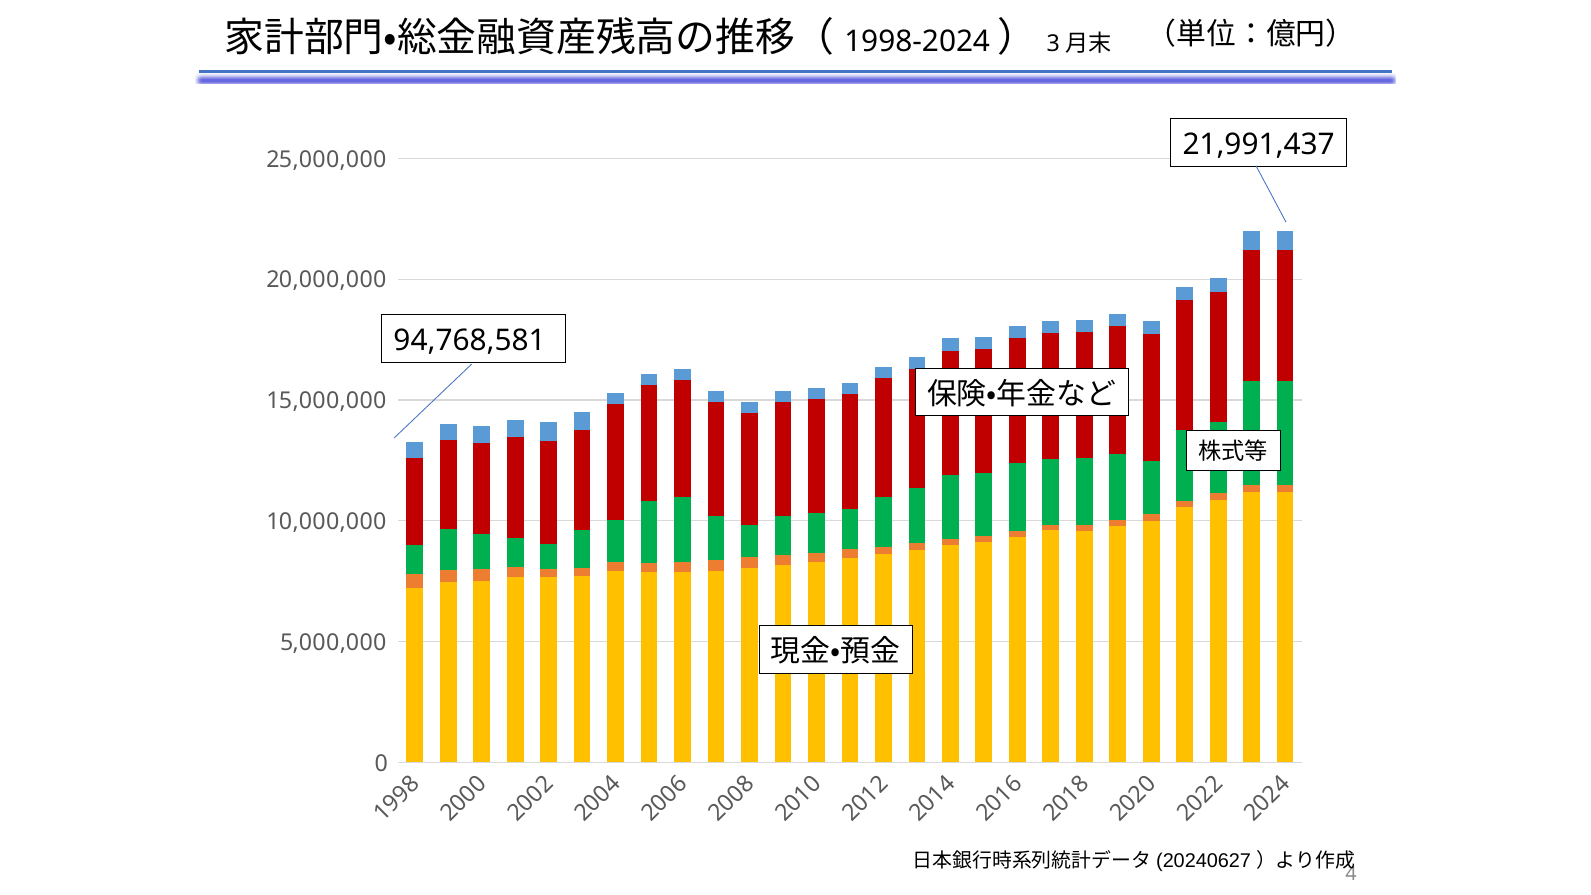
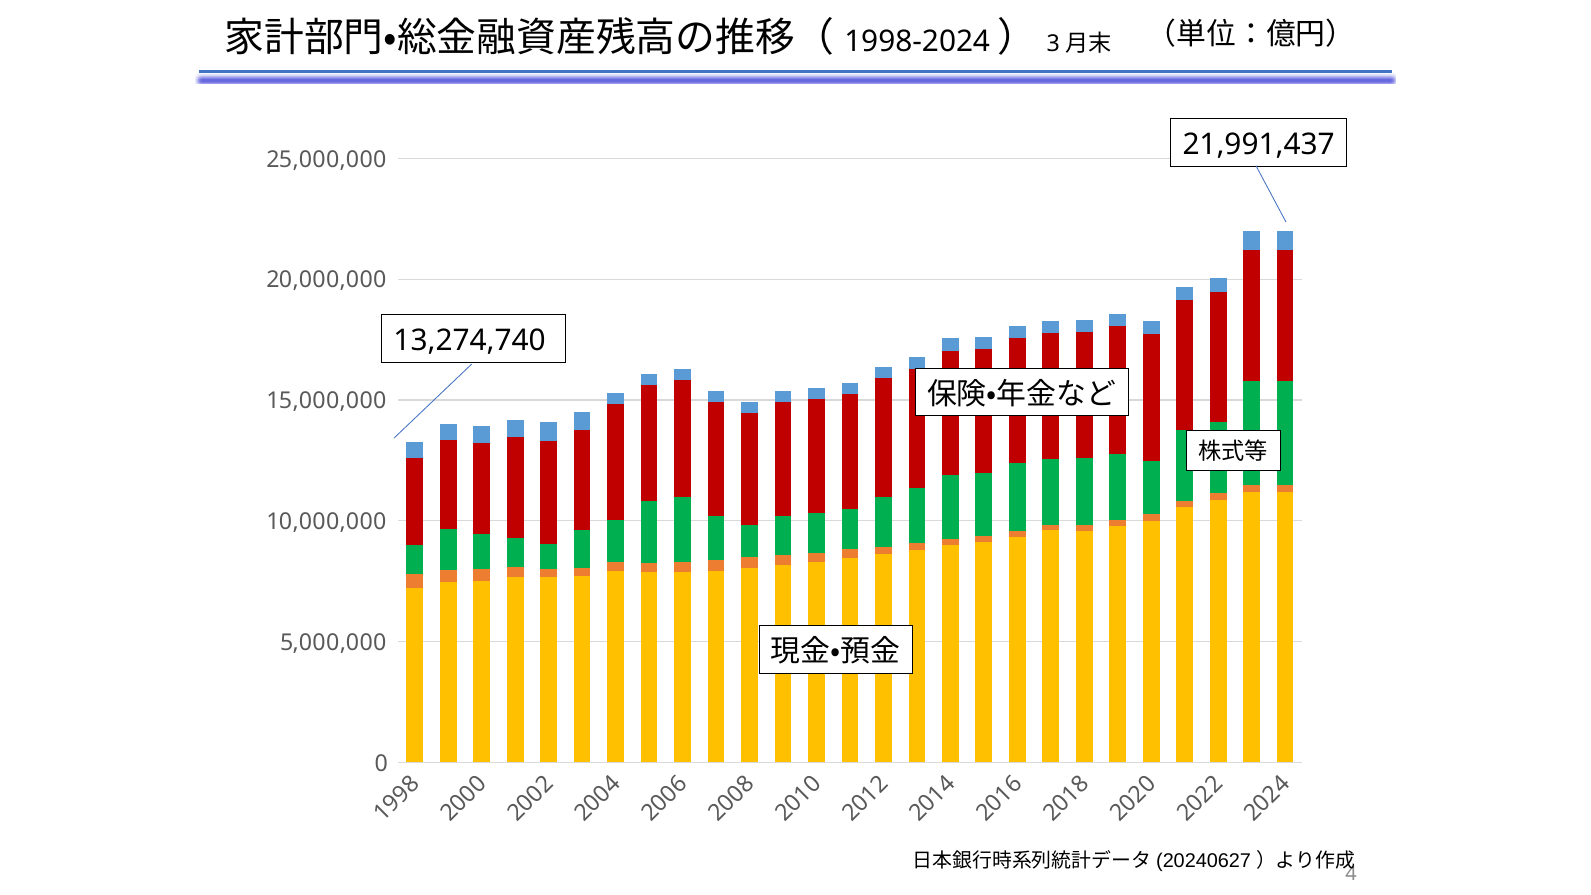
94,768,581: 94,768,581 -> 13,274,740 (470, 341)
